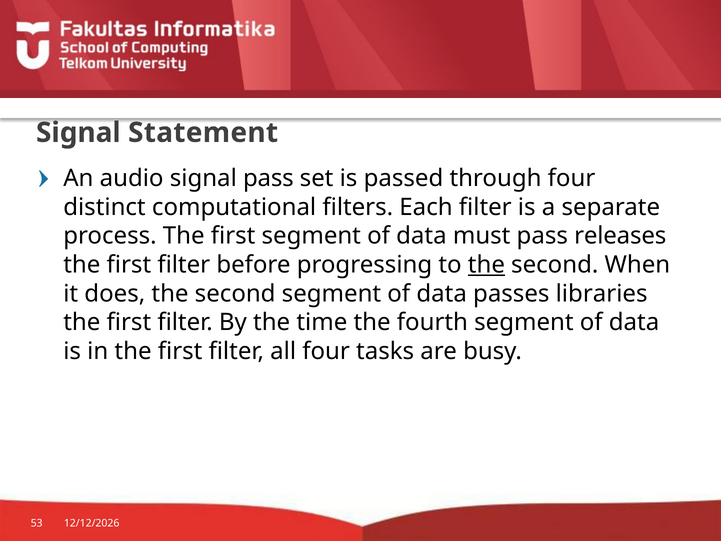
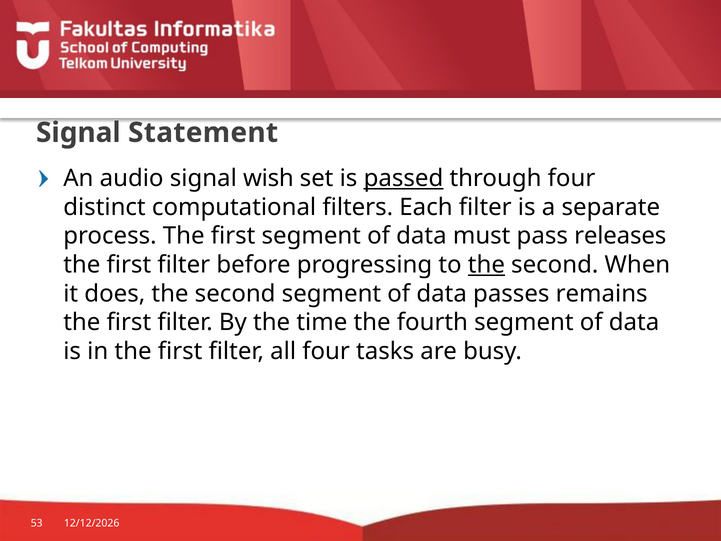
signal pass: pass -> wish (268, 178)
passed underline: none -> present (403, 178)
libraries: libraries -> remains (602, 294)
